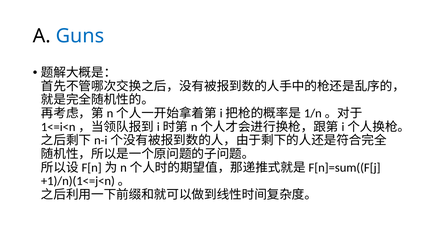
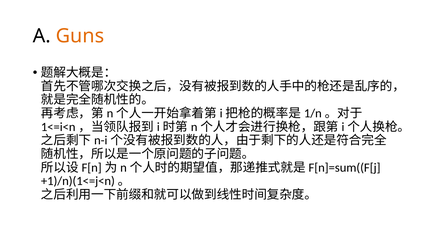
Guns colour: blue -> orange (80, 36)
